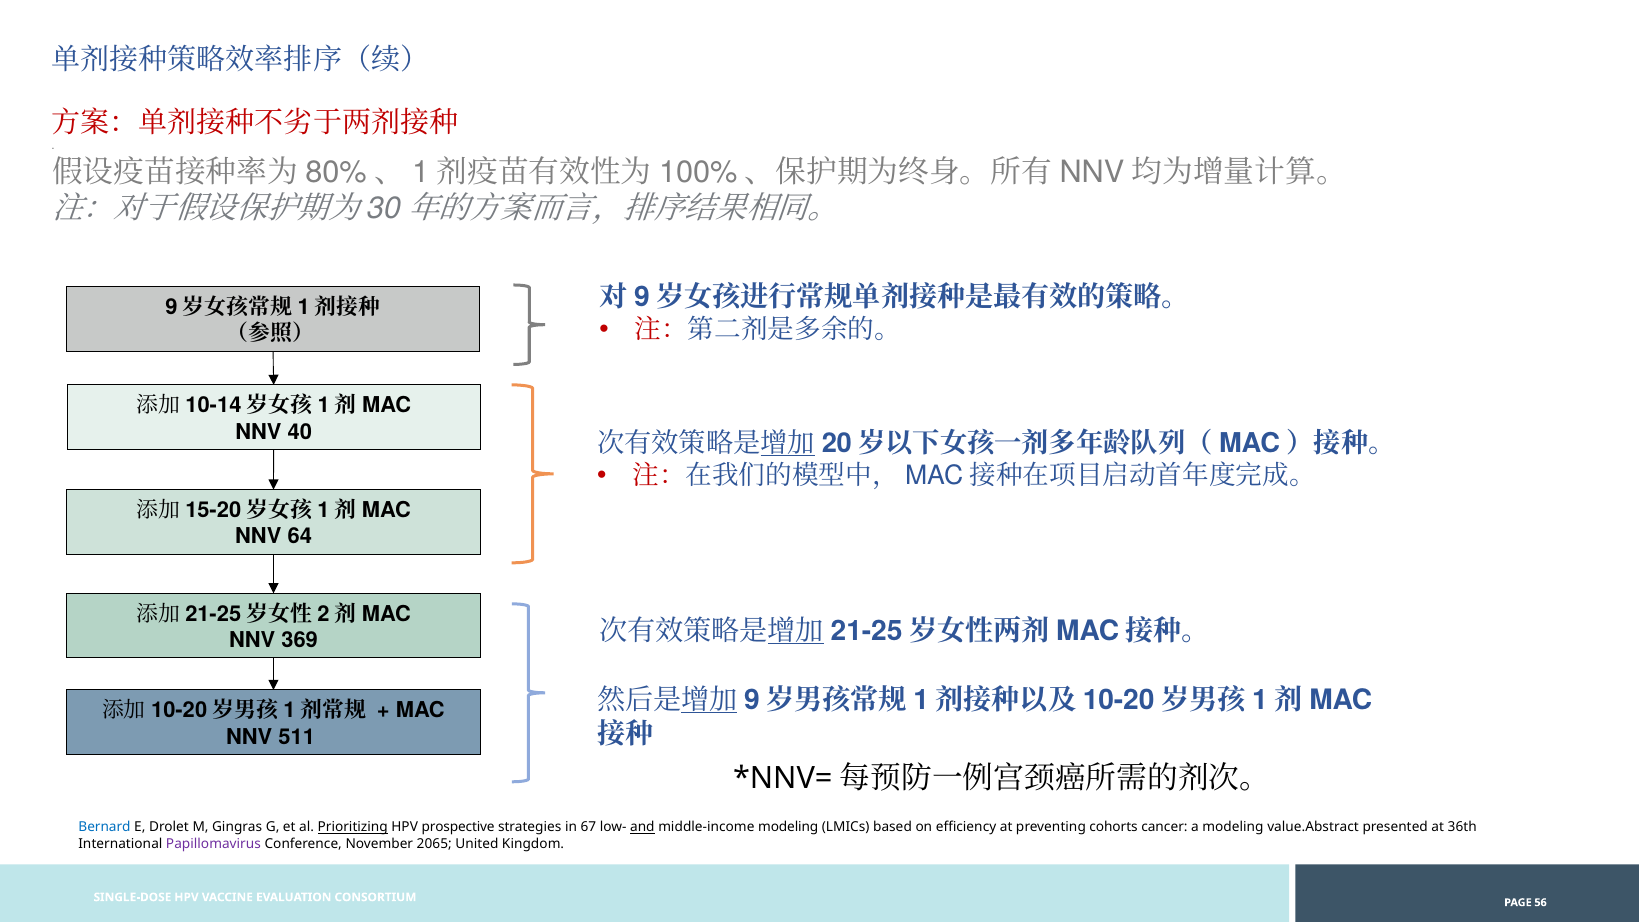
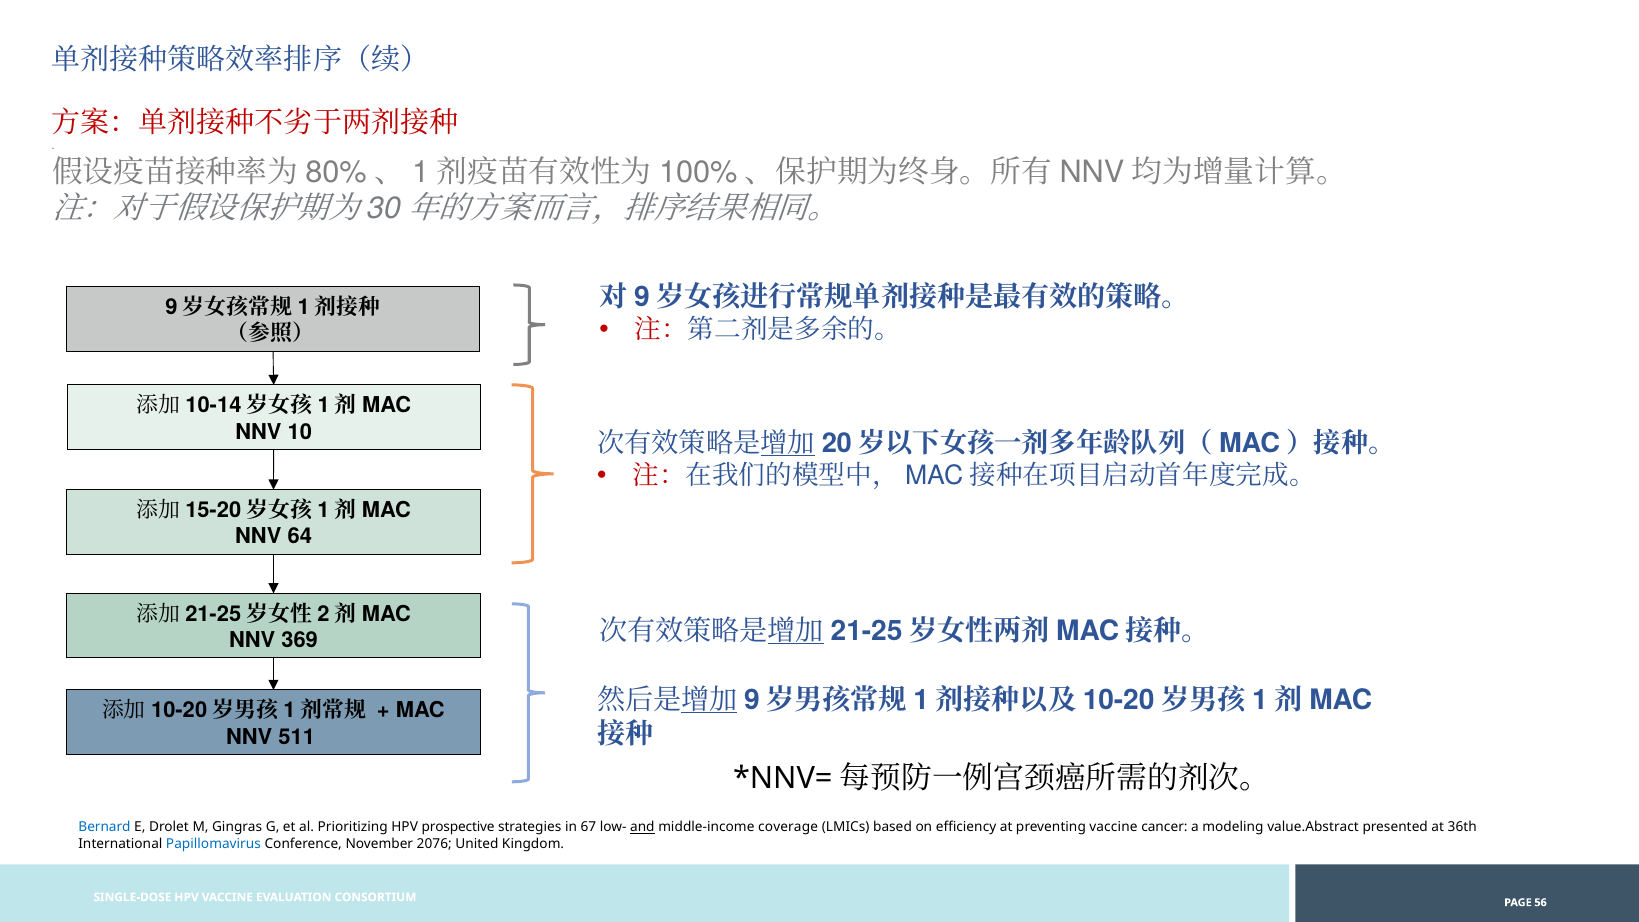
40: 40 -> 10 (300, 432)
Prioritizing underline: present -> none (353, 827)
middle-income modeling: modeling -> coverage (788, 827)
preventing cohorts: cohorts -> vaccine (1113, 827)
Papillomavirus colour: purple -> blue (213, 844)
2065: 2065 -> 2076 (434, 844)
